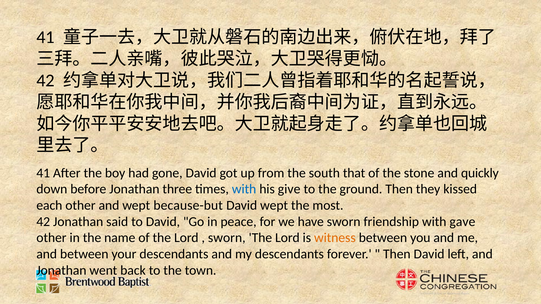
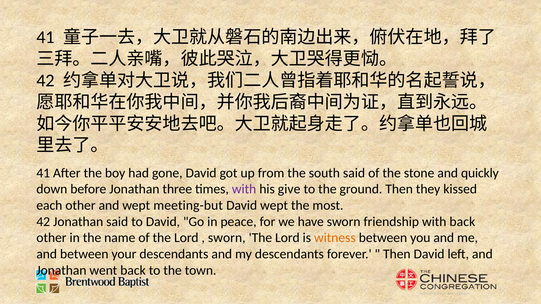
south that: that -> said (354, 173)
with colour: blue -> purple (244, 189)
because-but: because-but -> meeting-but (188, 206)
with gave: gave -> back (462, 222)
